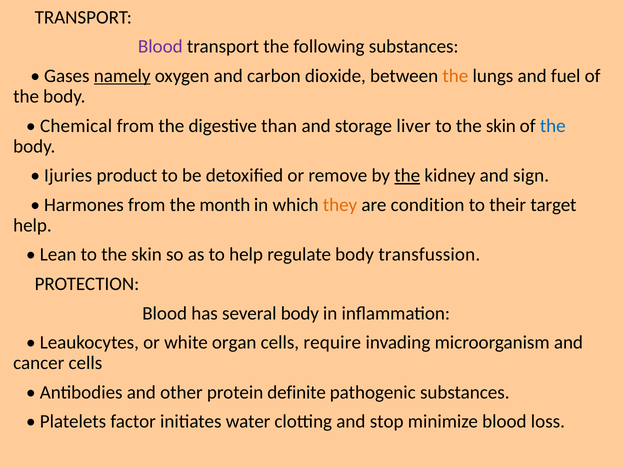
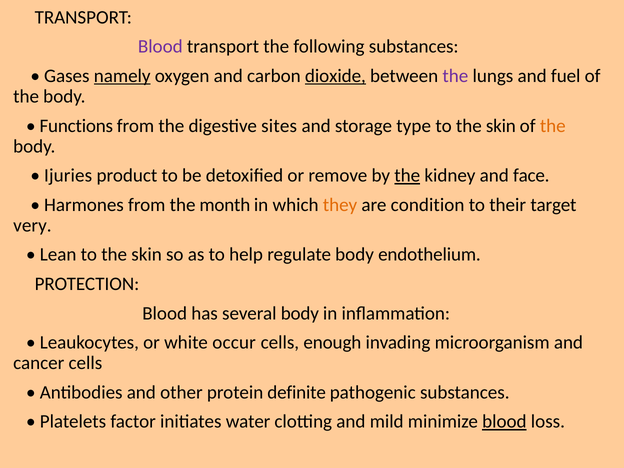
dioxide underline: none -> present (335, 76)
the colour: orange -> purple (455, 76)
Chemical: Chemical -> Functions (76, 126)
than: than -> sites (279, 126)
liver: liver -> type (414, 126)
the colour: blue -> orange (553, 126)
sign: sign -> face (531, 176)
help: help -> very (32, 225)
transfussion: transfussion -> endothelium (429, 255)
organ: organ -> occur (234, 342)
require: require -> enough (332, 342)
stop: stop -> mild (387, 422)
blood underline: none -> present (504, 422)
